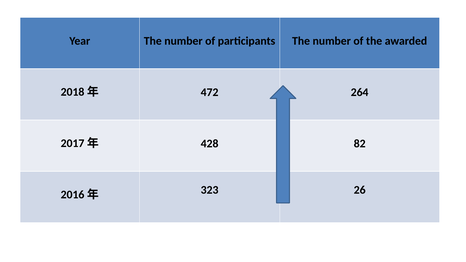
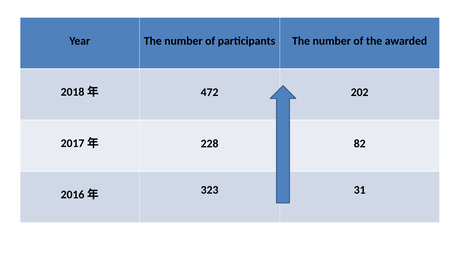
264: 264 -> 202 (360, 92)
428: 428 -> 228 (210, 144)
26: 26 -> 31 (360, 190)
